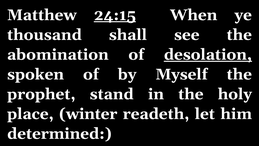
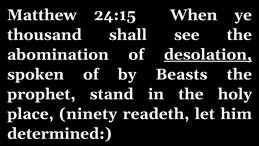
24:15 underline: present -> none (115, 15)
Myself: Myself -> Beasts (181, 74)
winter: winter -> ninety (88, 114)
